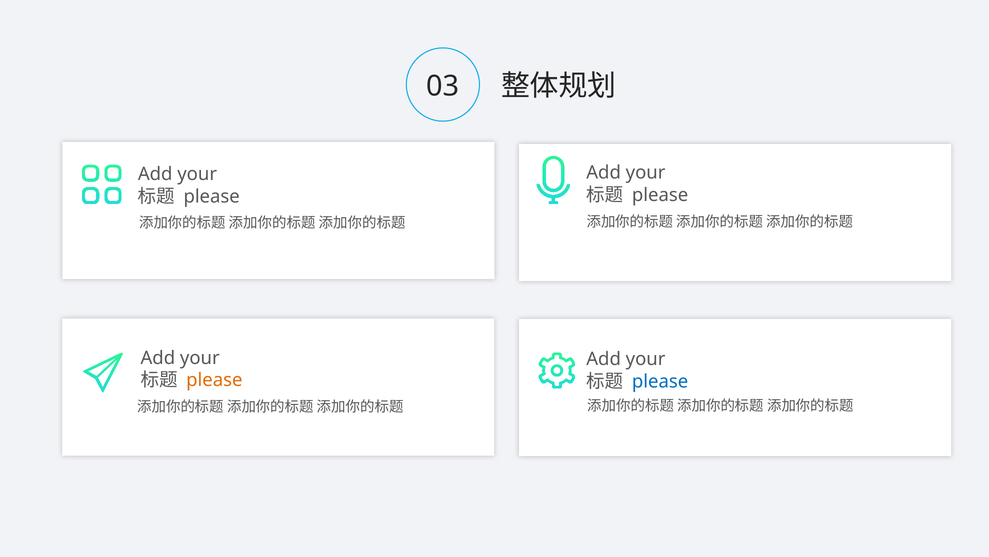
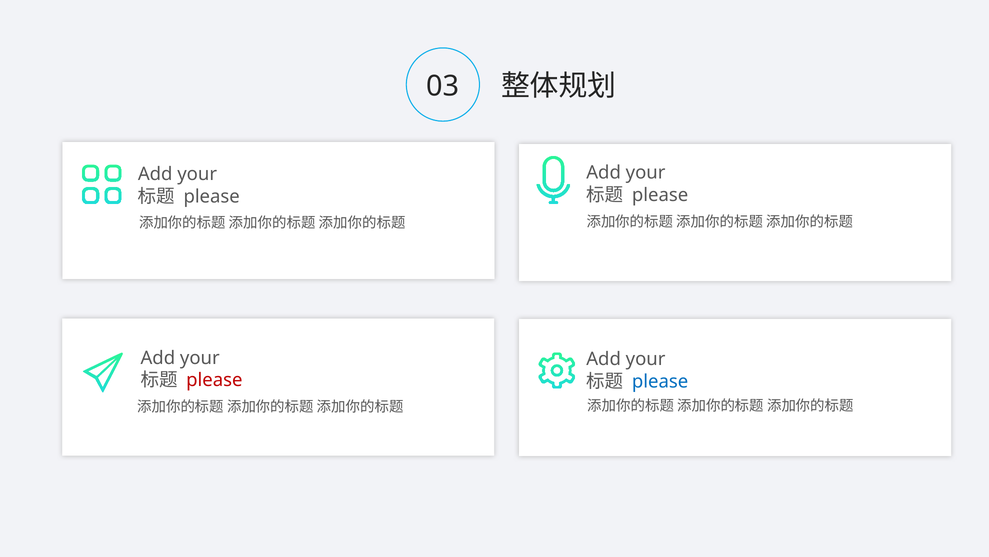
please colour: orange -> red (214, 380)
